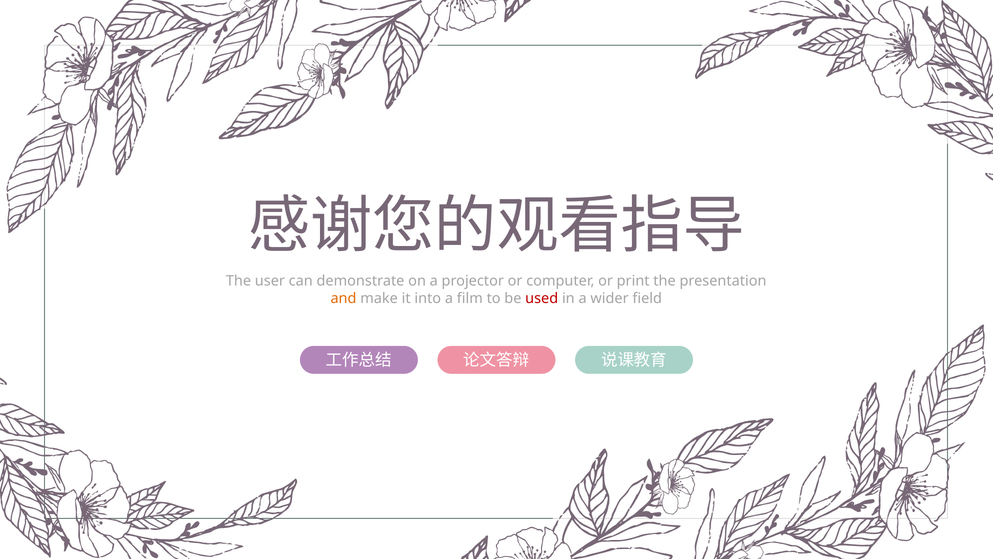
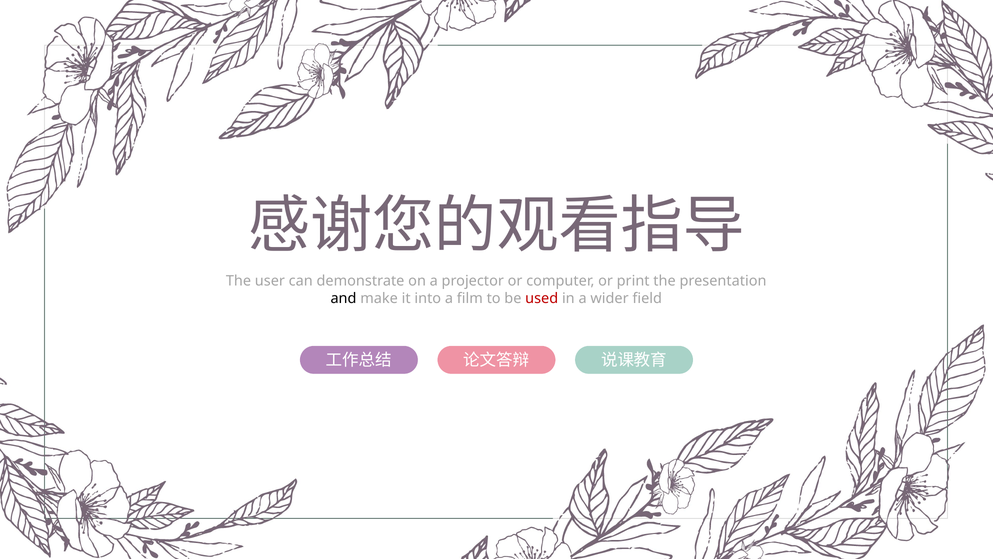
and colour: orange -> black (343, 298)
